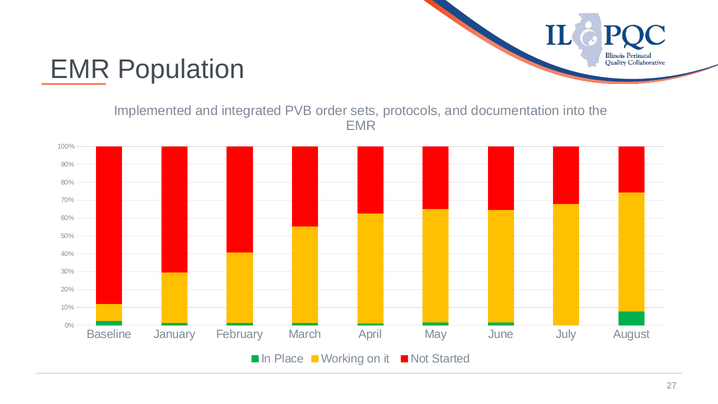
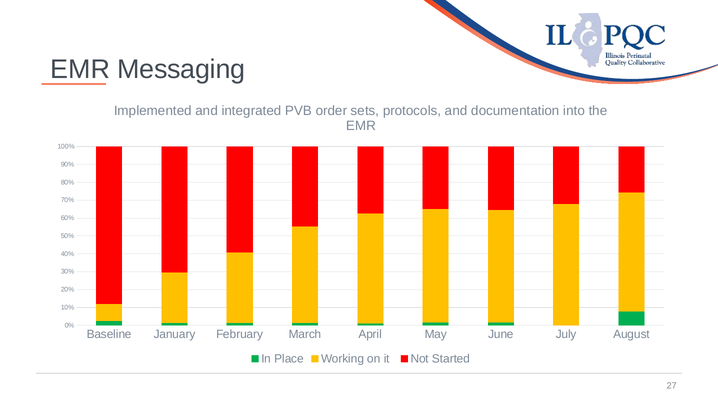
Population: Population -> Messaging (181, 69)
